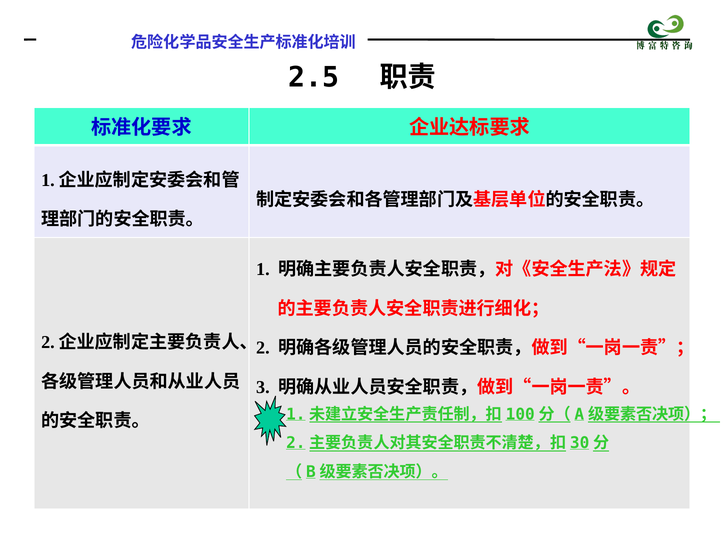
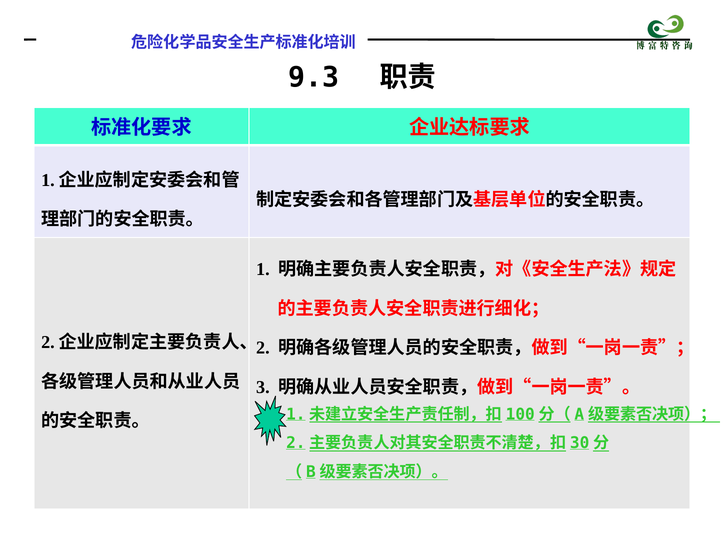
2.5: 2.5 -> 9.3 (314, 77)
